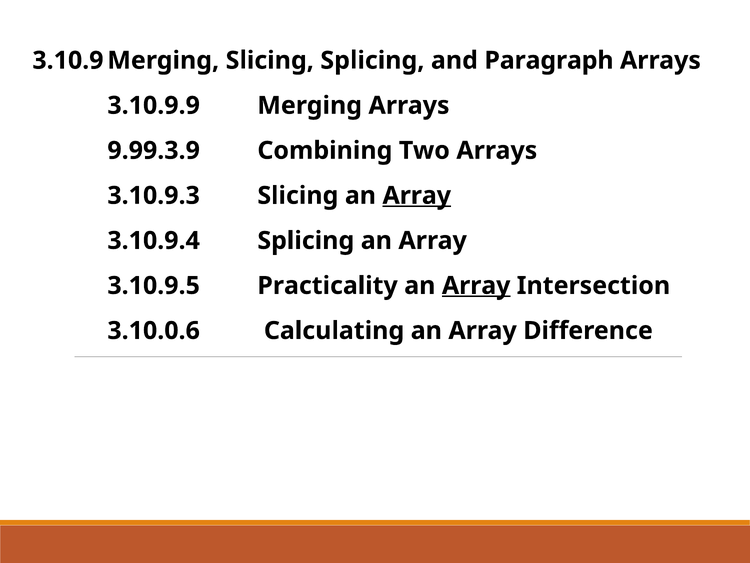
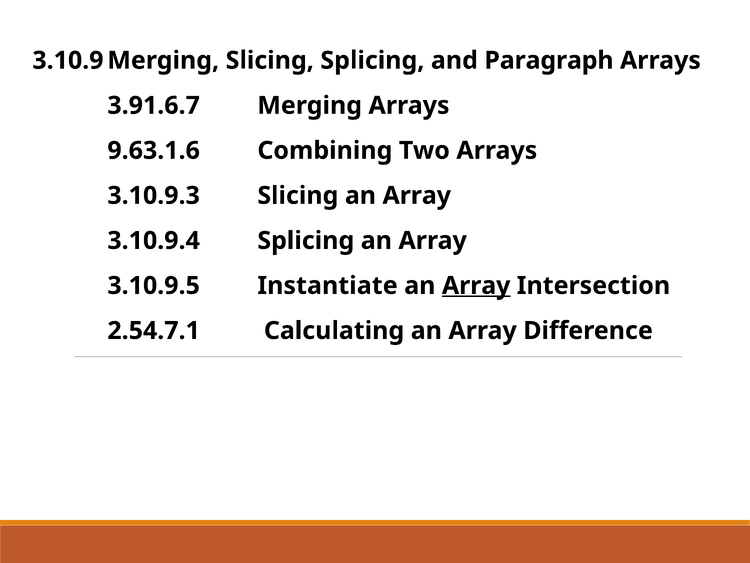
3.10.9.9: 3.10.9.9 -> 3.91.6.7 (154, 105)
9.99.3.9: 9.99.3.9 -> 9.63.1.6 (154, 150)
Array underline: present -> none (417, 195)
Practicality: Practicality -> Instantiate (328, 285)
3.10.0.6: 3.10.0.6 -> 2.54.7.1 (154, 330)
